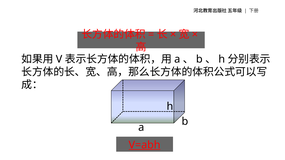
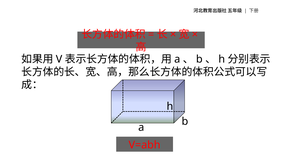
V=abh underline: present -> none (145, 145)
